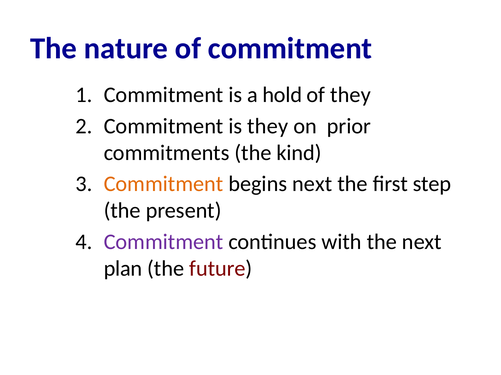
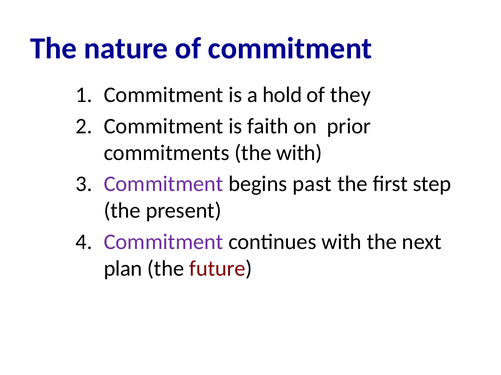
is they: they -> faith (268, 126)
the kind: kind -> with (299, 153)
Commitment colour: orange -> purple (164, 184)
begins next: next -> past (312, 184)
